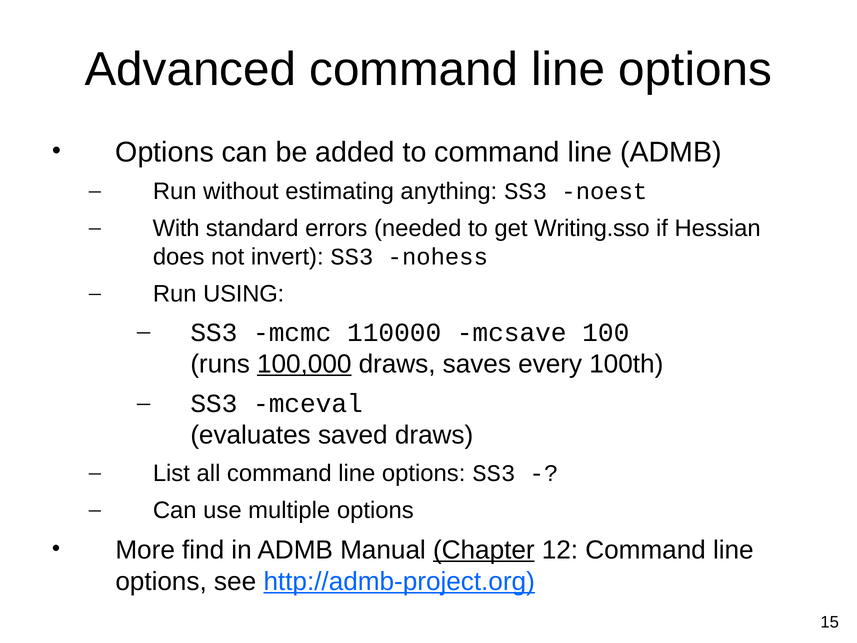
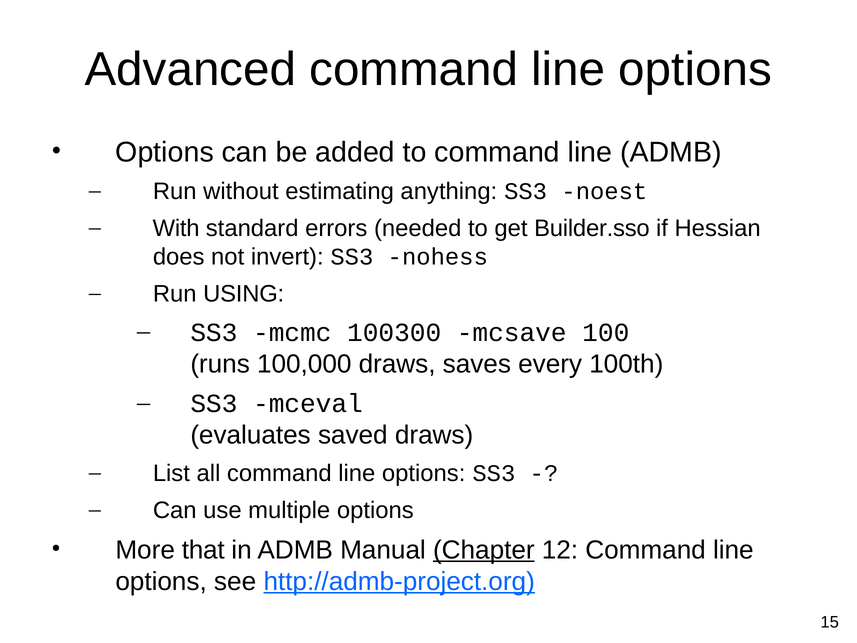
Writing.sso: Writing.sso -> Builder.sso (592, 228)
110000: 110000 -> 100300 (394, 332)
100,000 underline: present -> none (304, 364)
find: find -> that (203, 550)
